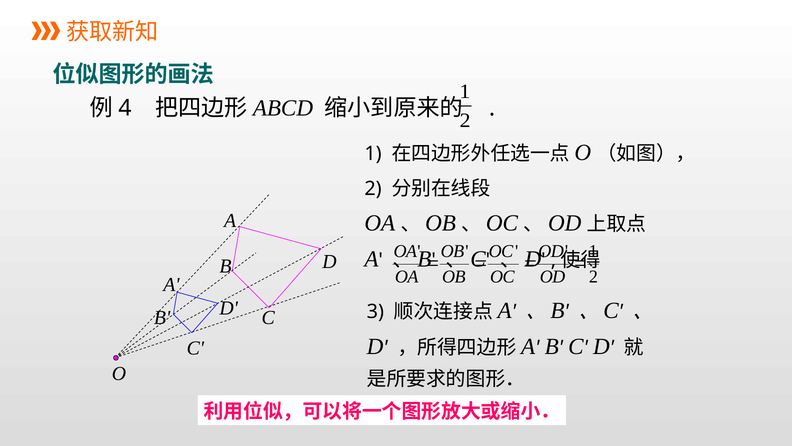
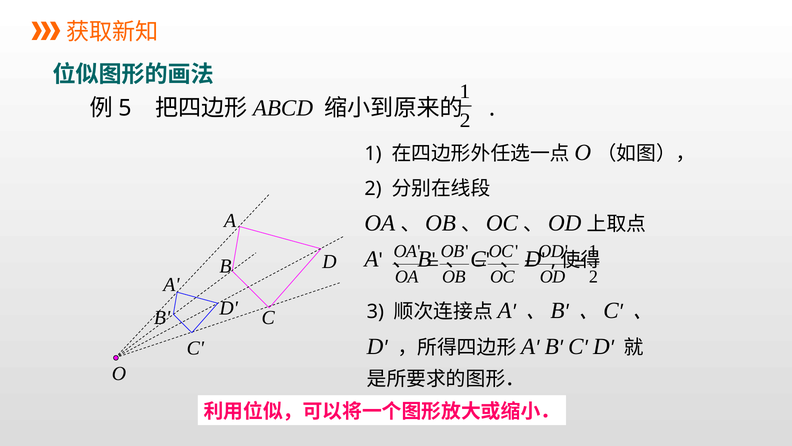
4: 4 -> 5 (125, 108)
